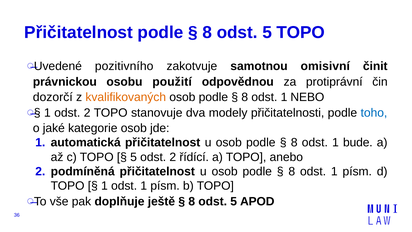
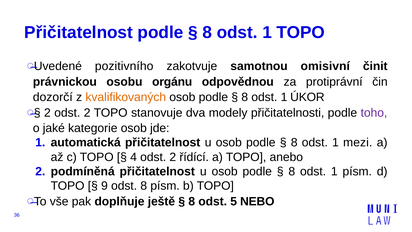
5: 5 -> 1 (267, 32)
použití: použití -> orgánu (172, 82)
NEBO: NEBO -> ÚKOR (307, 97)
1: 1 -> 2 (47, 113)
toho colour: blue -> purple (374, 113)
bude: bude -> mezi (358, 142)
5: 5 -> 4 (134, 157)
1: 1 -> 9 (104, 186)
1: 1 -> 8 (144, 186)
APOD: APOD -> NEBO (257, 201)
